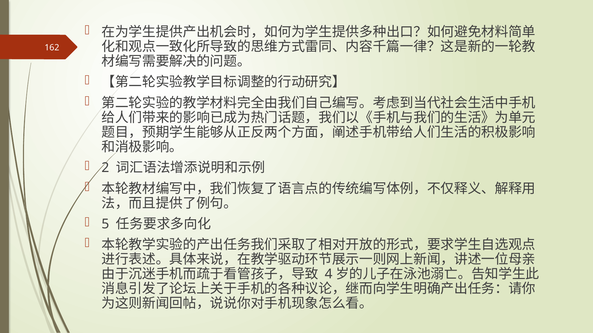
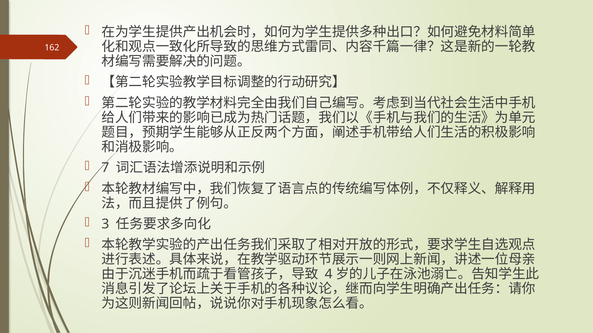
2: 2 -> 7 (105, 168)
5: 5 -> 3 (105, 224)
